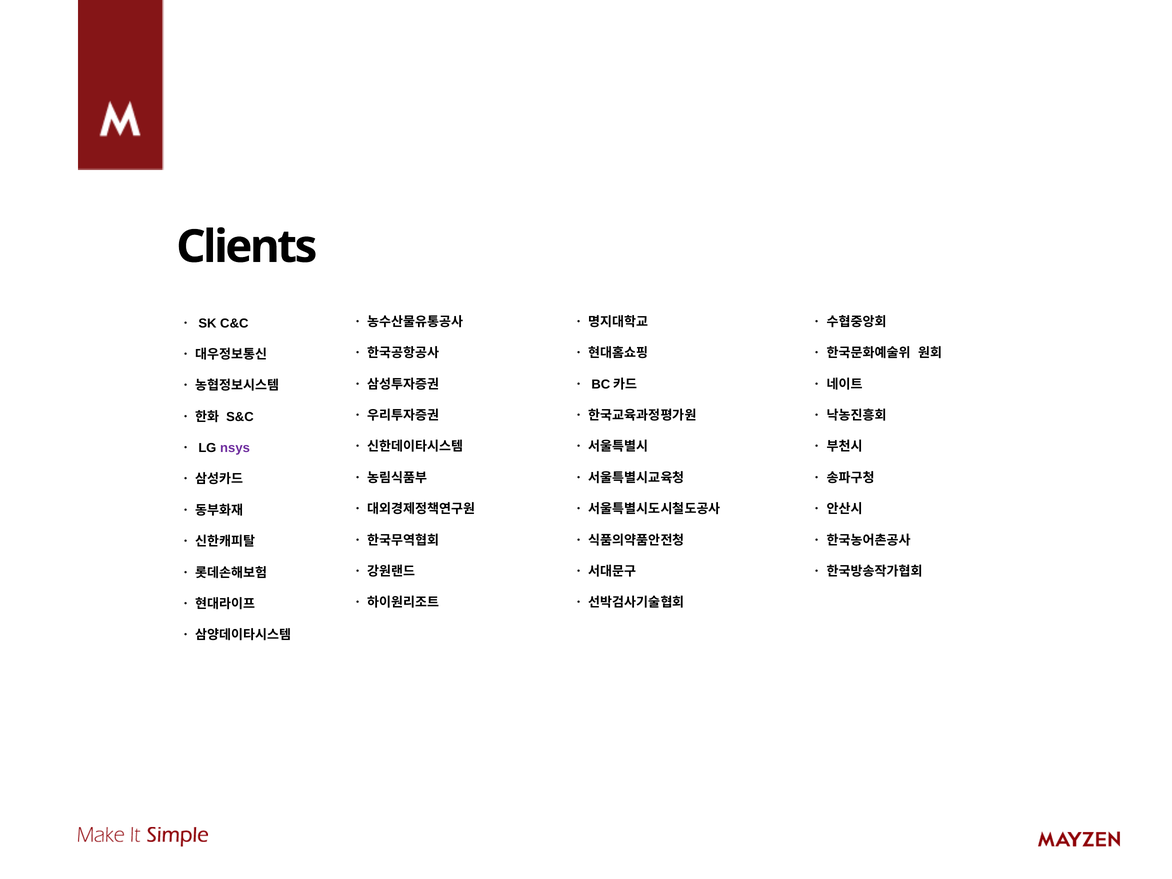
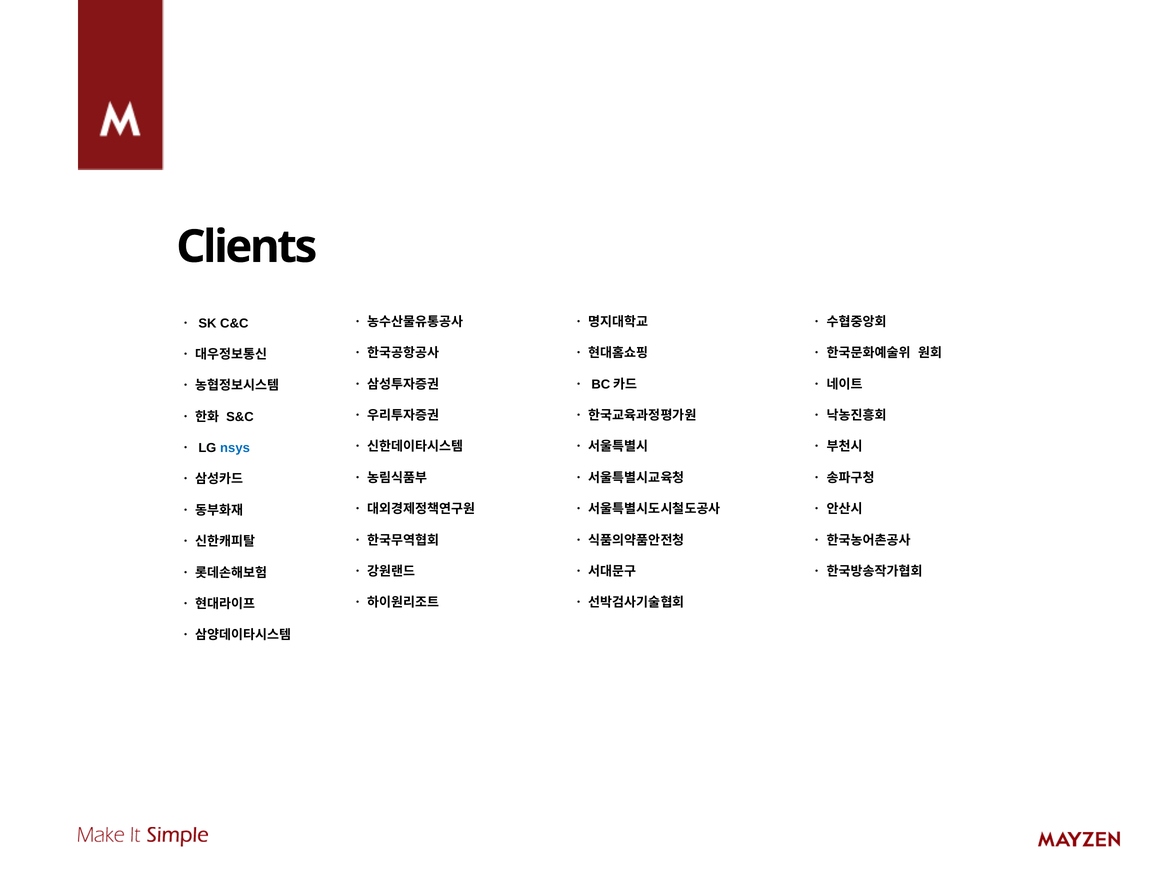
nsys colour: purple -> blue (235, 448)
